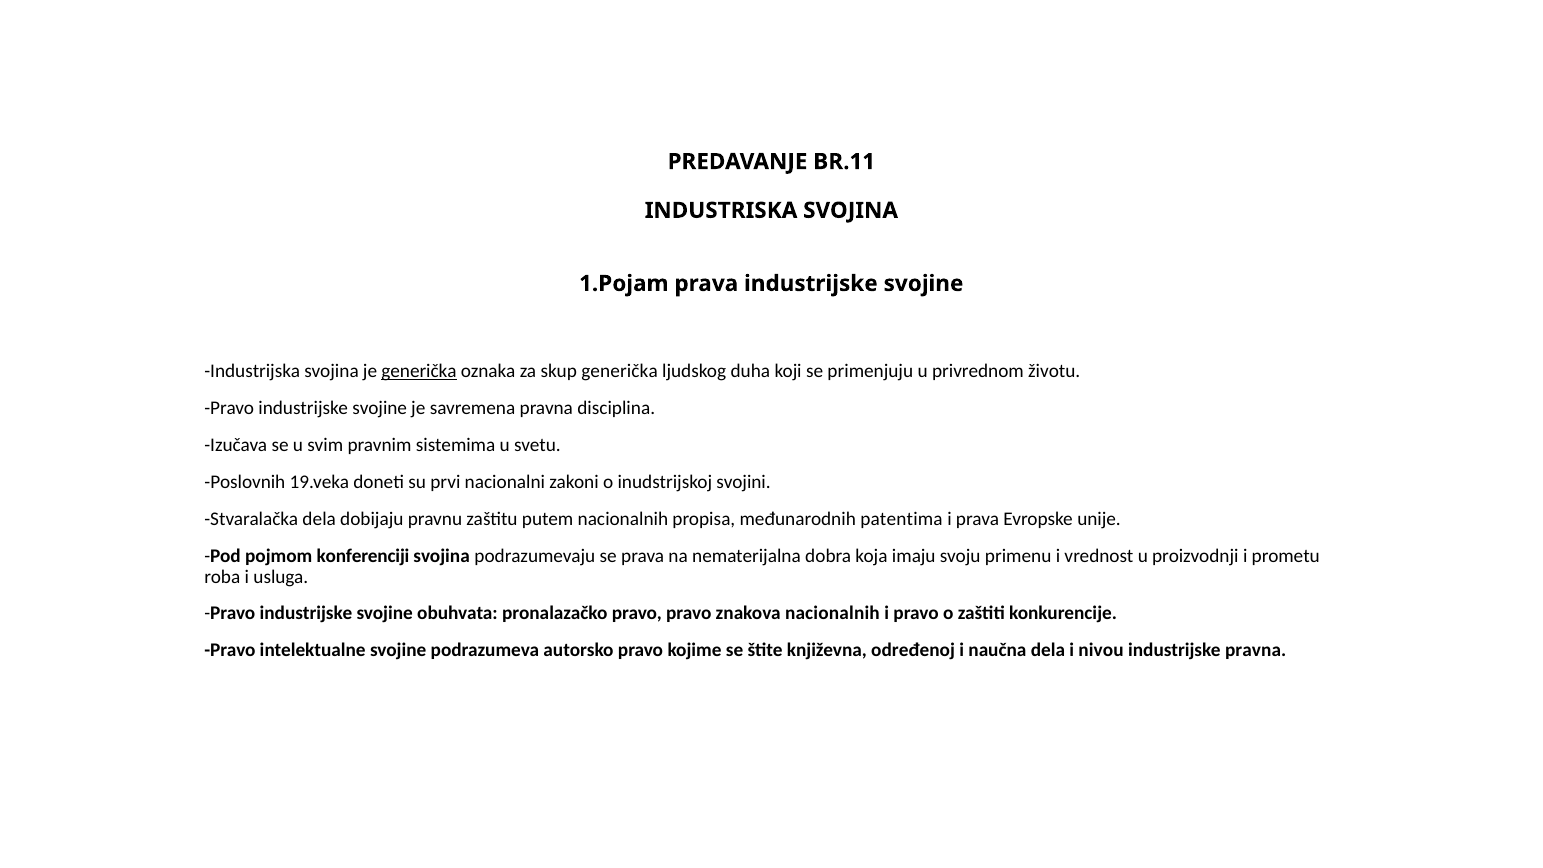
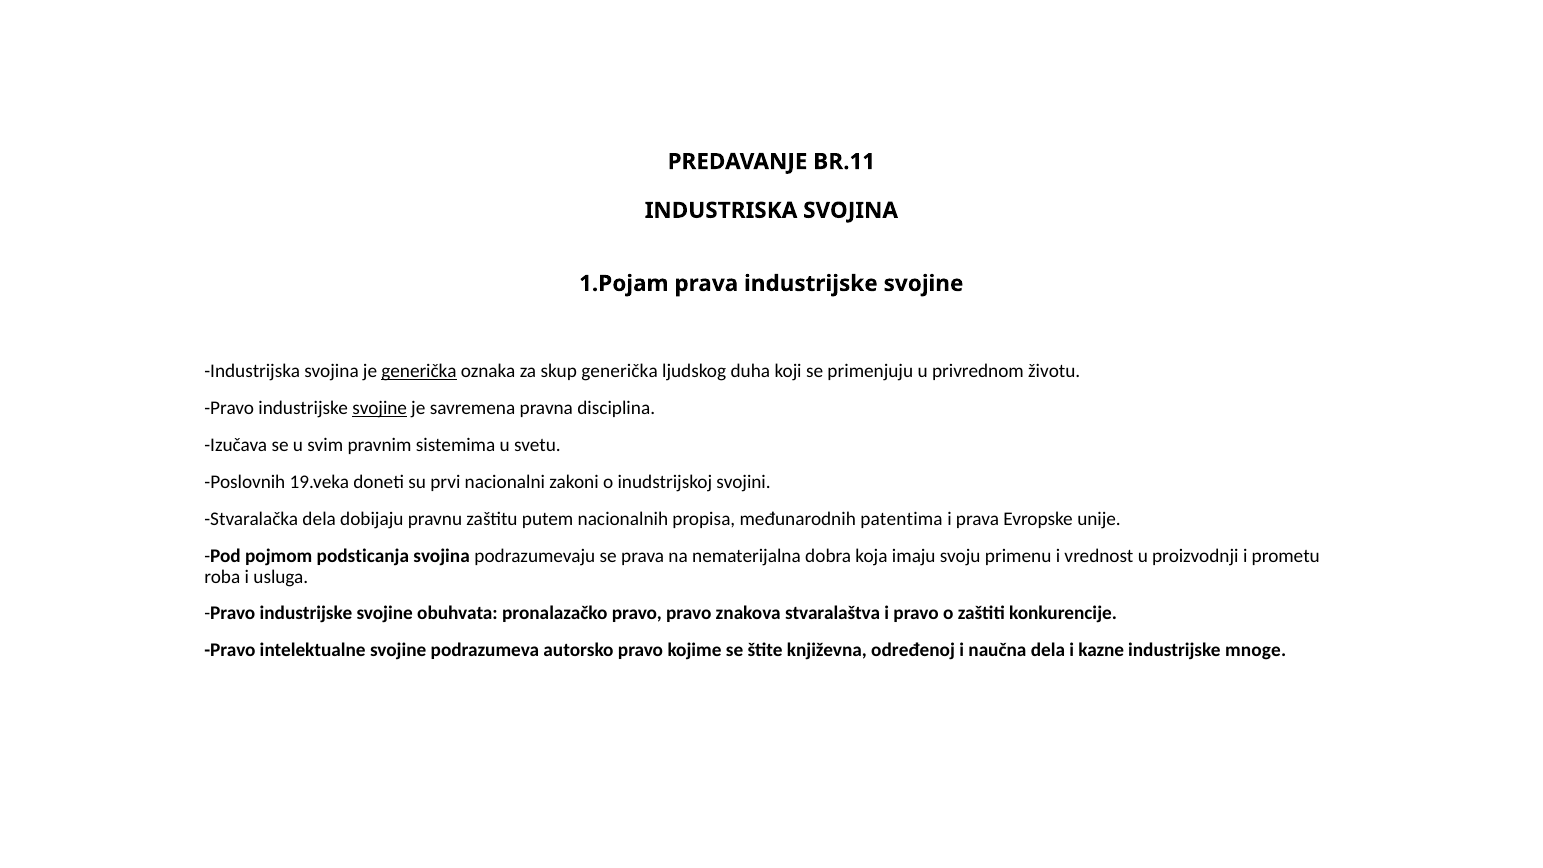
svojine underline: none -> present (380, 408)
konferenciji: konferenciji -> podsticanja (363, 556)
znakova nacionalnih: nacionalnih -> stvaralaštva (833, 614)
nivou: nivou -> kazne (1101, 650)
industrijske pravna: pravna -> mnoge (1256, 650)
